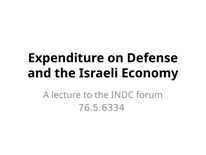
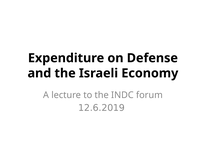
76.5.6334: 76.5.6334 -> 12.6.2019 (102, 108)
